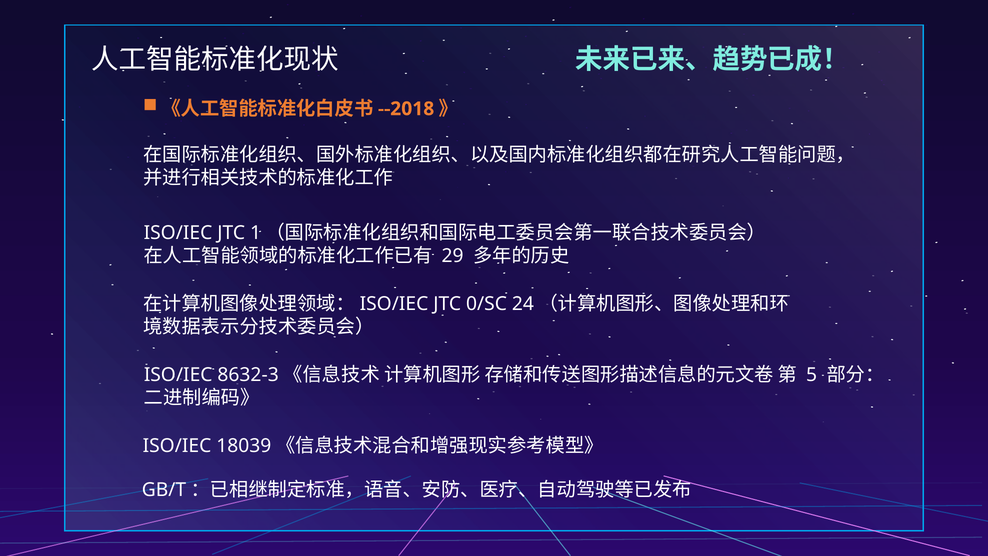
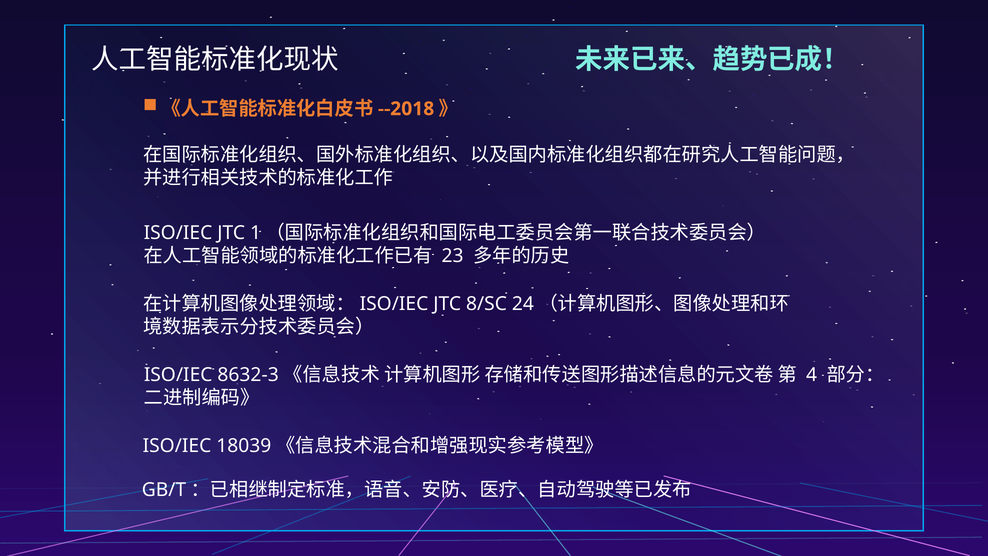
29: 29 -> 23 (453, 256)
0/SC: 0/SC -> 8/SC (487, 304)
5: 5 -> 4 (812, 375)
